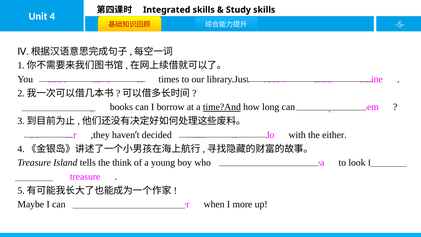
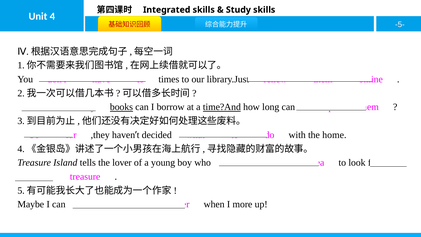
books underline: none -> present (121, 107)
either: either -> home (334, 135)
think: think -> lover (122, 163)
